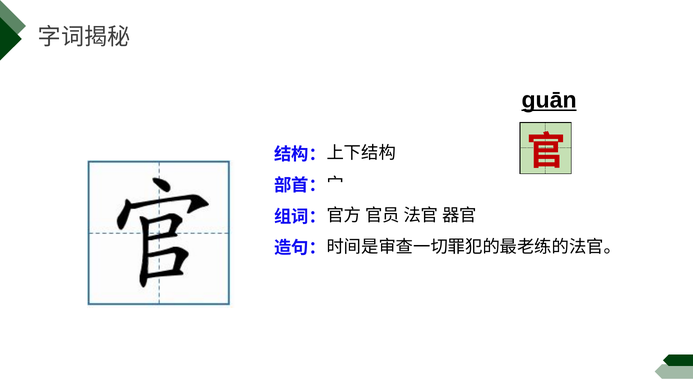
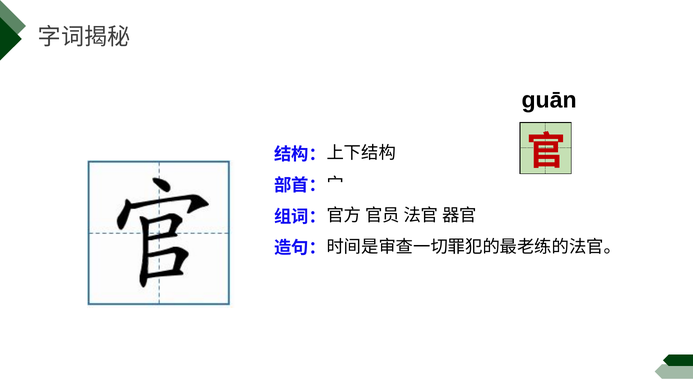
guān underline: present -> none (549, 100)
